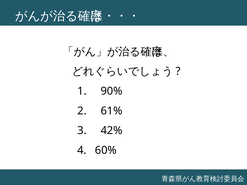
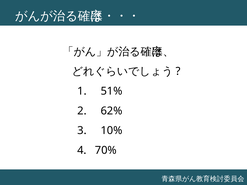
90%: 90% -> 51% (112, 91)
61%: 61% -> 62% (112, 111)
42%: 42% -> 10% (112, 131)
60%: 60% -> 70% (106, 150)
